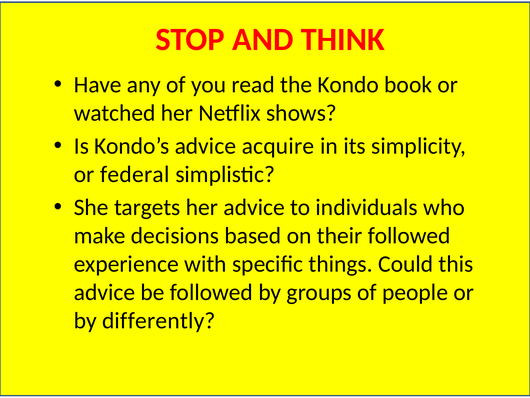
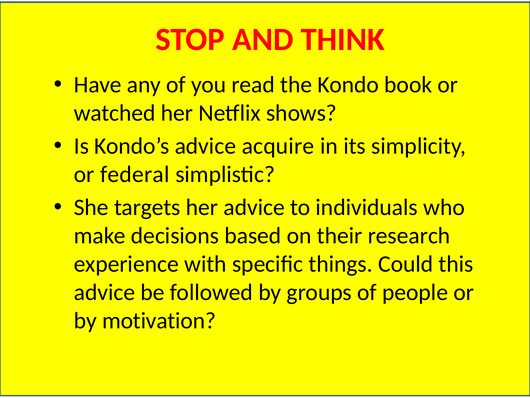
their followed: followed -> research (409, 235)
differently: differently -> motivation (159, 320)
